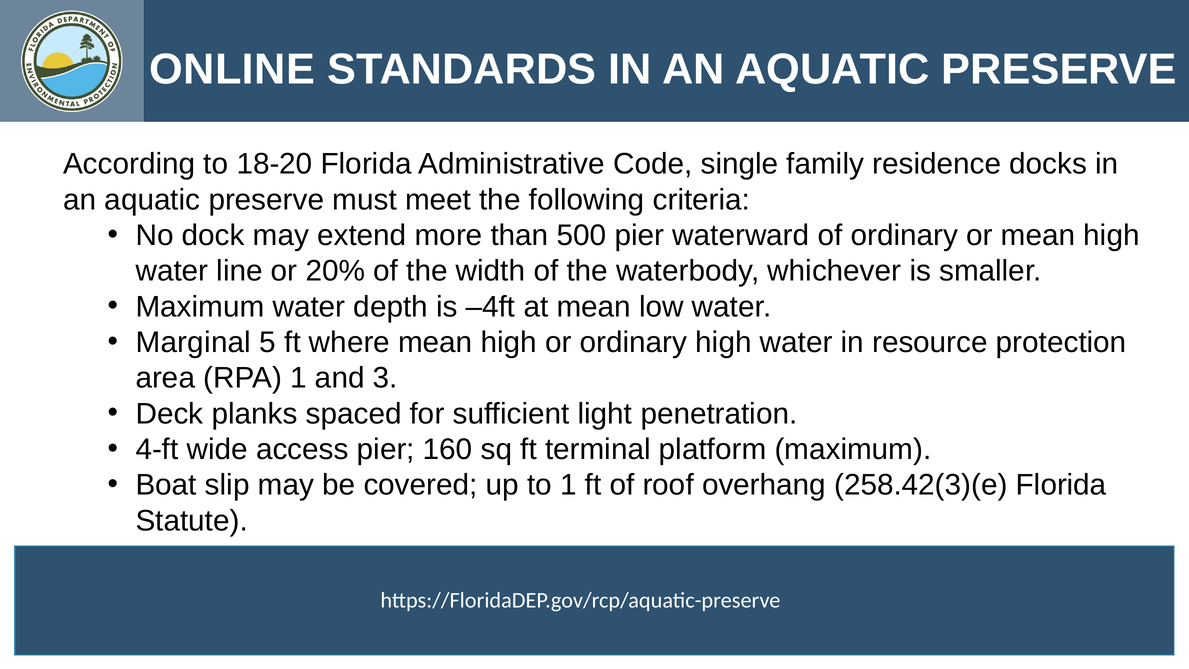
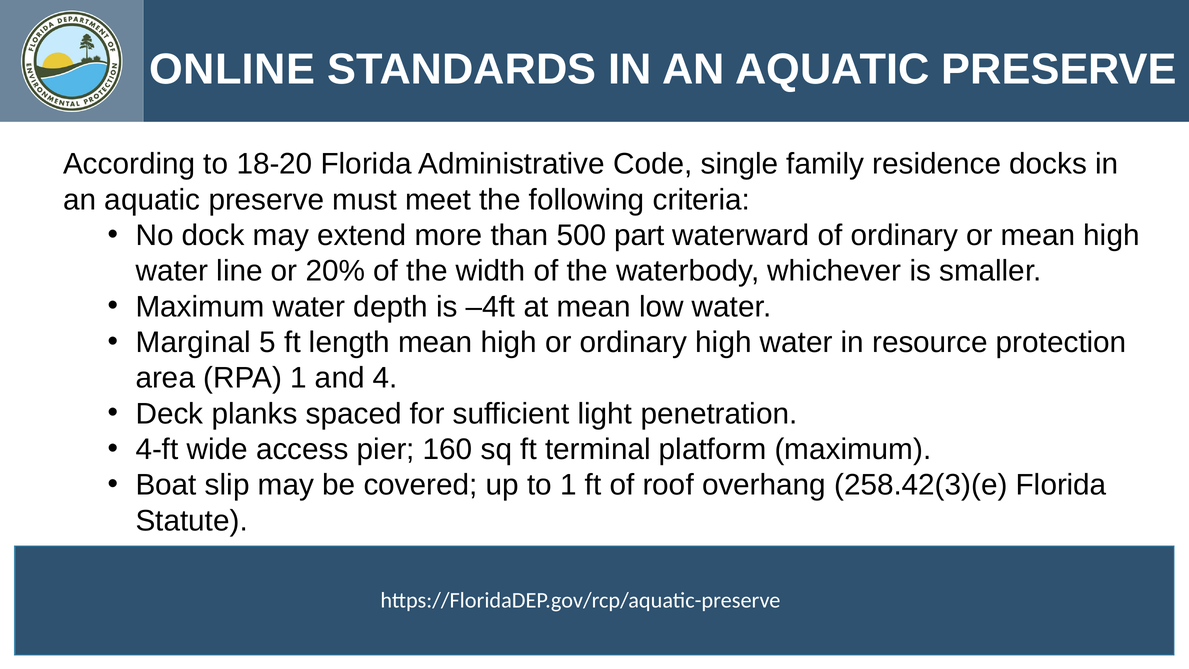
500 pier: pier -> part (640, 235)
where: where -> length (349, 342)
3: 3 -> 4 (385, 378)
